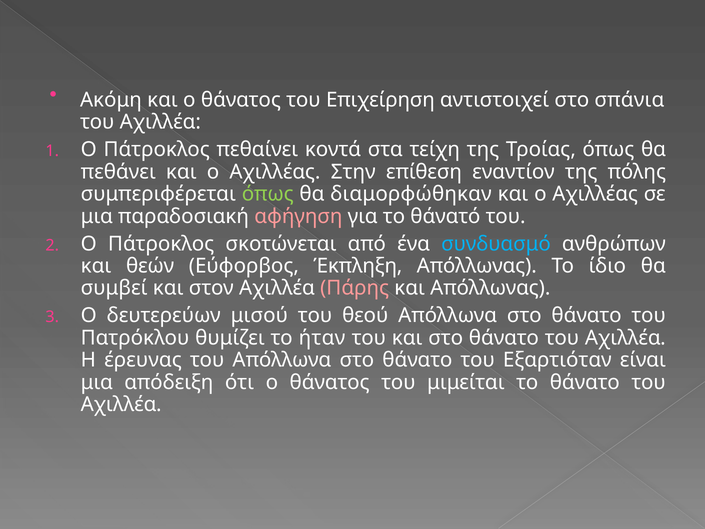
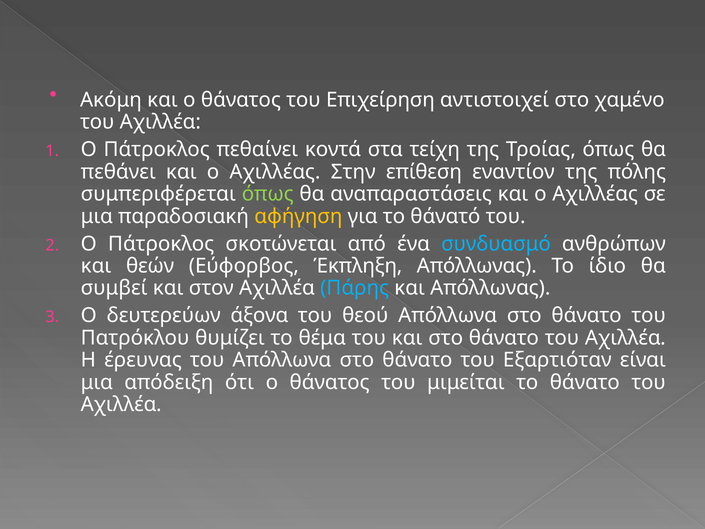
σπάνια: σπάνια -> χαμένο (630, 100)
διαμορφώθηκαν: διαμορφώθηκαν -> αναπαραστάσεις (411, 194)
αφήγηση colour: pink -> yellow (298, 216)
Πάρης colour: pink -> light blue (355, 288)
μισού: μισού -> άξονα (259, 316)
ήταν: ήταν -> θέμα (322, 338)
